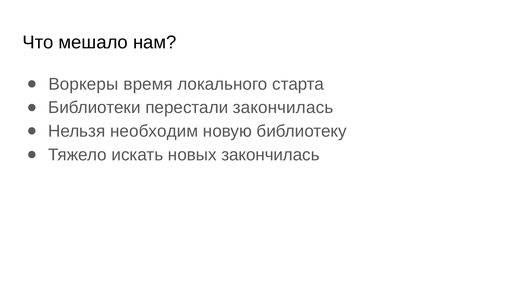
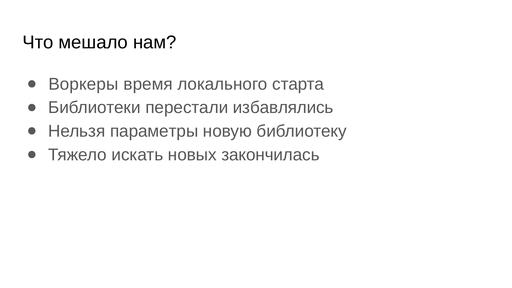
перестали закончилась: закончилась -> избавлялись (283, 108)
необходим: необходим -> параметры (154, 131)
